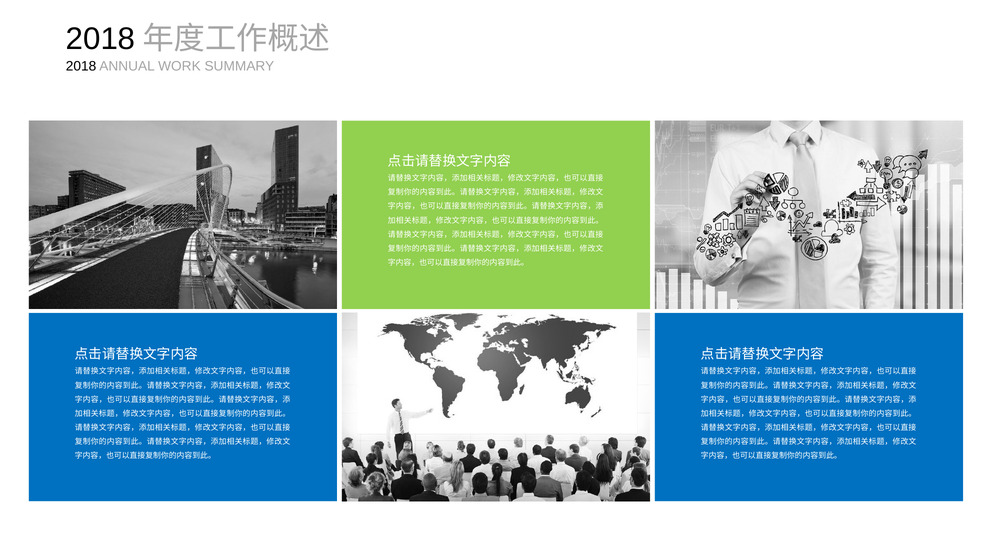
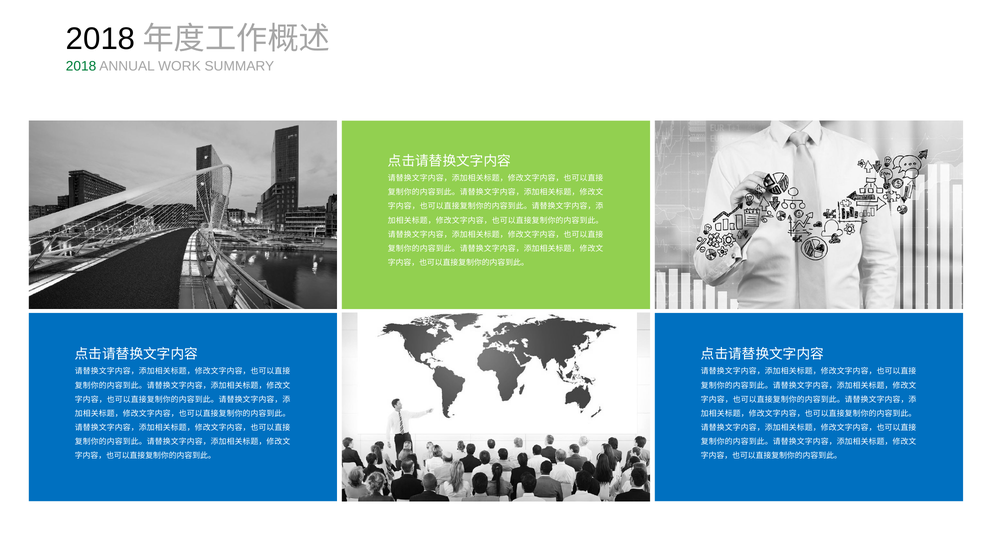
2018 colour: black -> green (81, 66)
